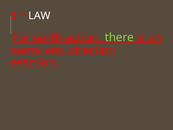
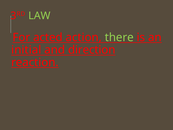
LAW colour: white -> light green (39, 16)
earth: earth -> acted (48, 37)
same: same -> initial (26, 50)
